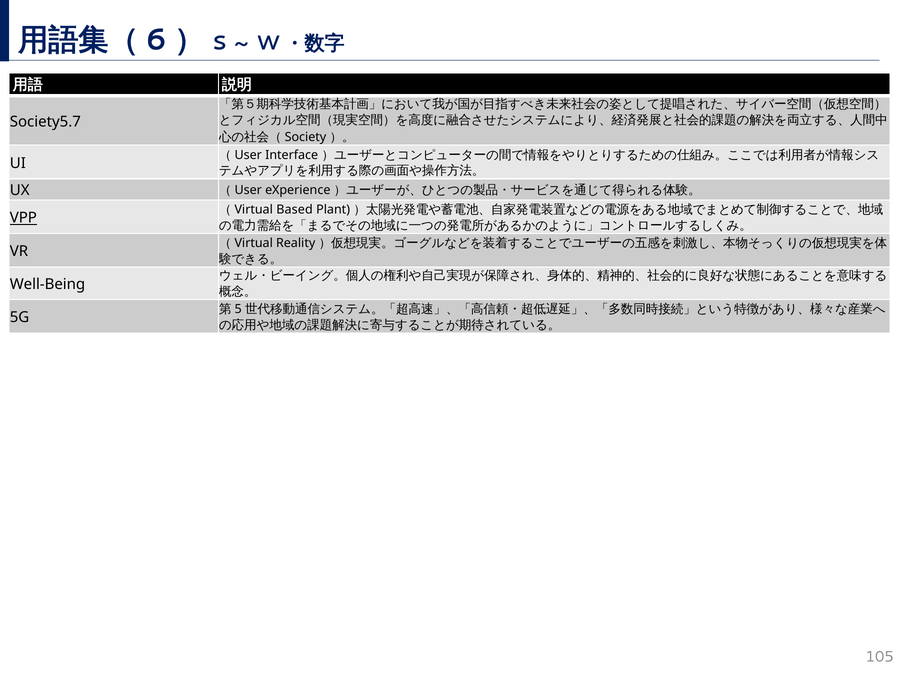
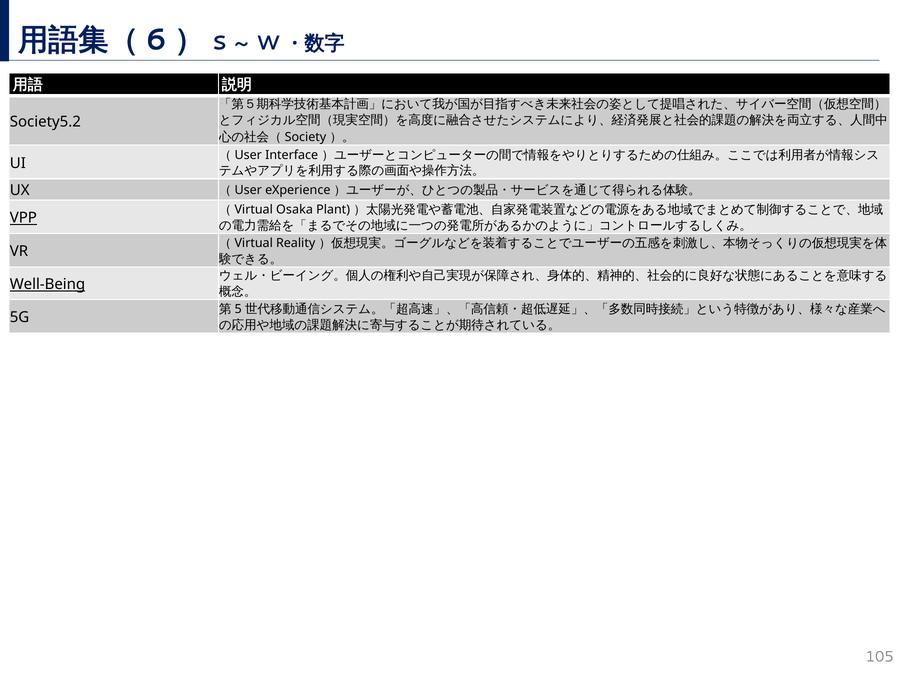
Society5.7: Society5.7 -> Society5.2 (45, 122)
Based: Based -> Osaka (295, 210)
Well-Being underline: none -> present (47, 285)
